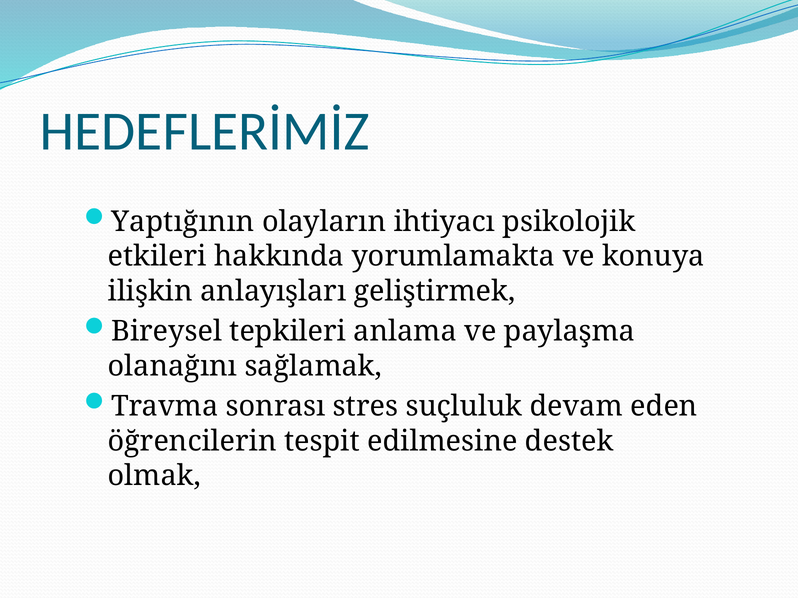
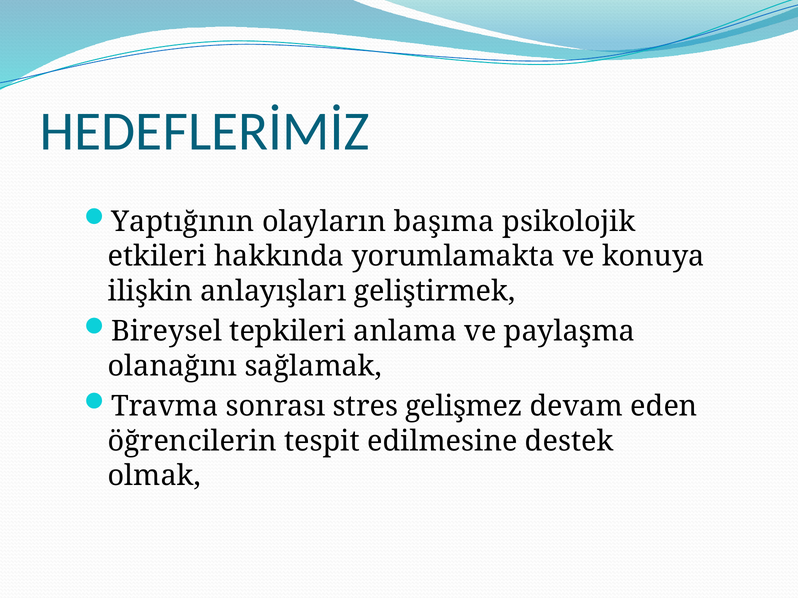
ihtiyacı: ihtiyacı -> başıma (444, 222)
suçluluk: suçluluk -> gelişmez (464, 407)
